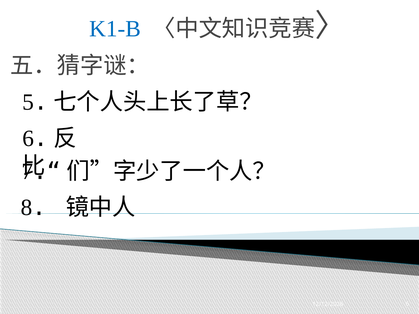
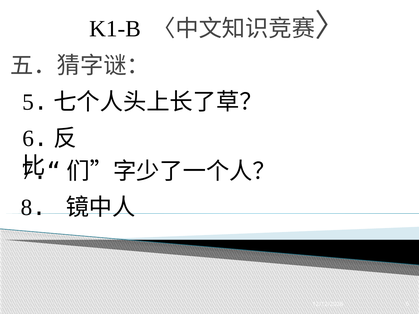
K1-B colour: blue -> black (115, 29)
